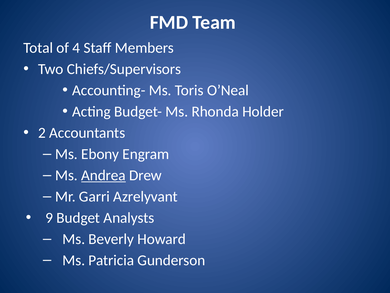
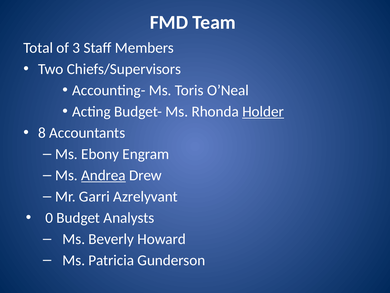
4: 4 -> 3 (76, 48)
Holder underline: none -> present (263, 111)
2: 2 -> 8 (42, 133)
9: 9 -> 0 (49, 217)
